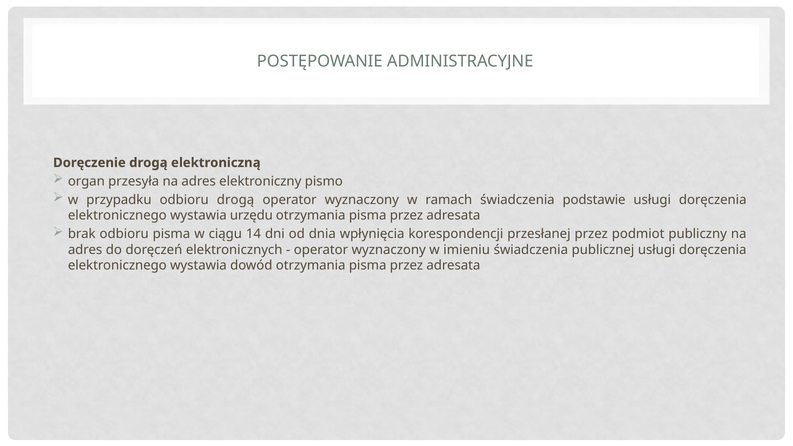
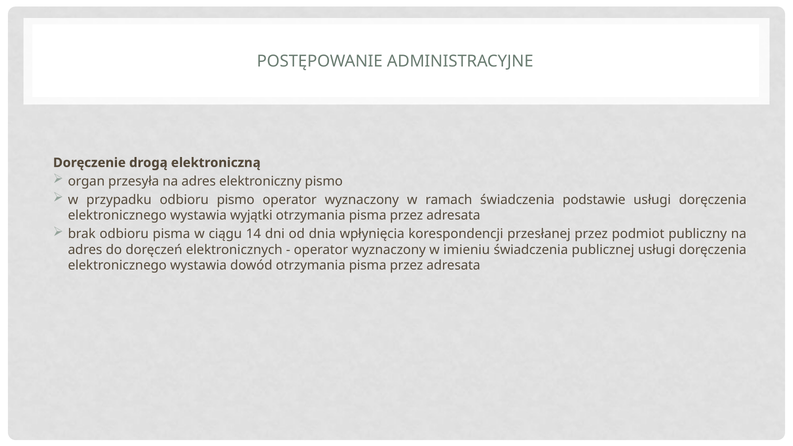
odbioru drogą: drogą -> pismo (236, 200)
urzędu: urzędu -> wyjątki (251, 216)
